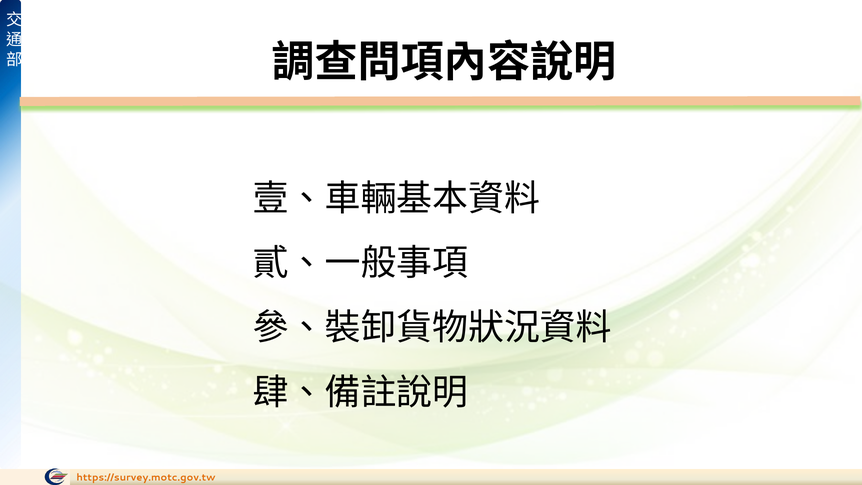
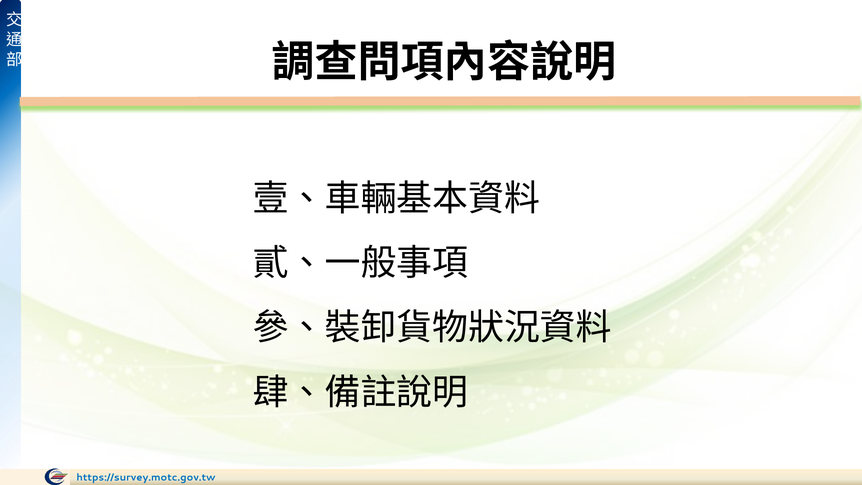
https://survey.motc.gov.tw colour: orange -> blue (146, 477)
